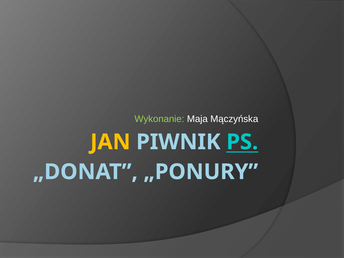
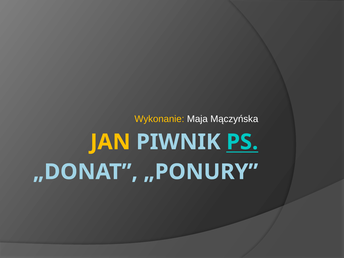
Wykonanie colour: light green -> yellow (159, 119)
